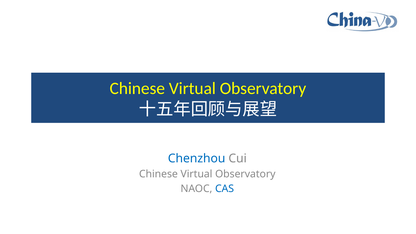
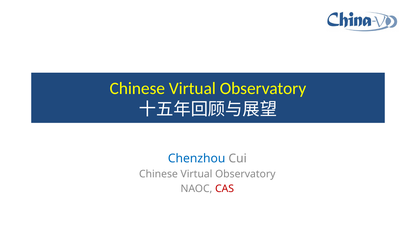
CAS colour: blue -> red (225, 189)
